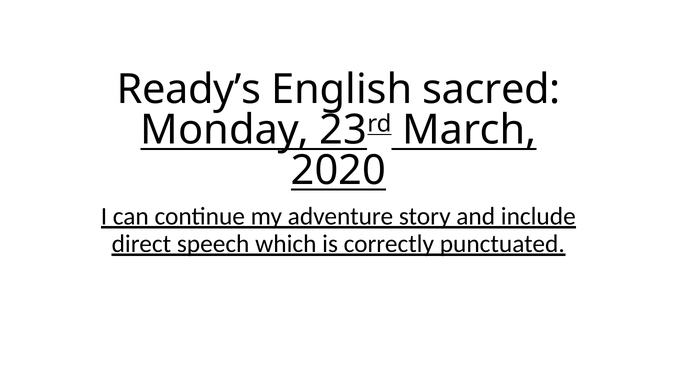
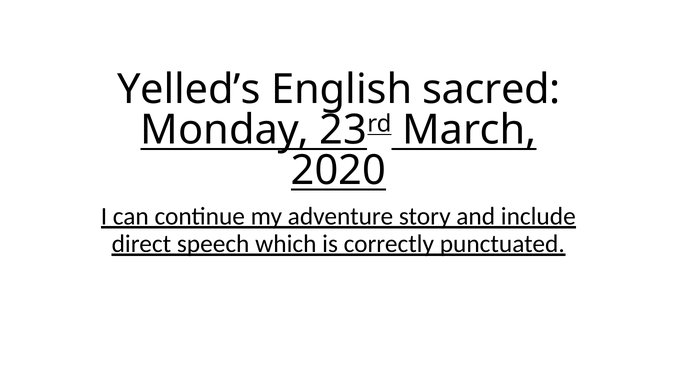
Ready’s: Ready’s -> Yelled’s (189, 90)
